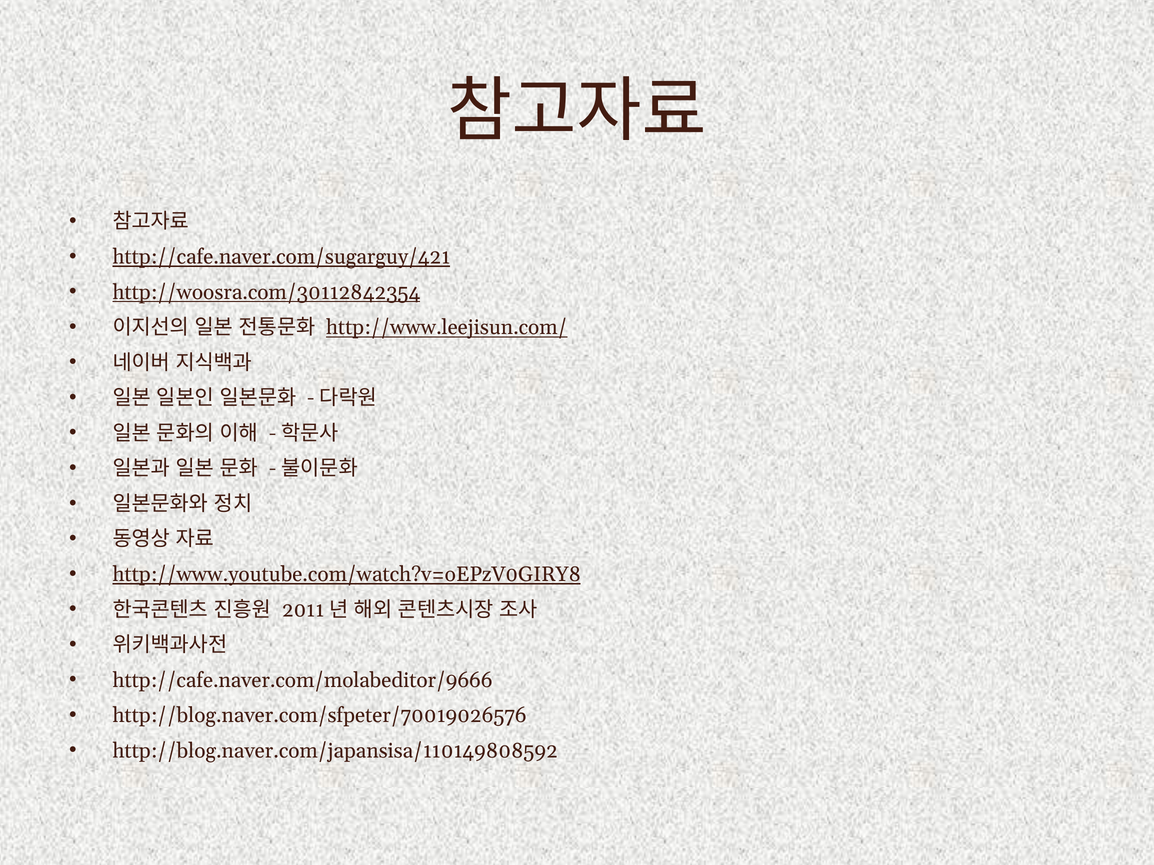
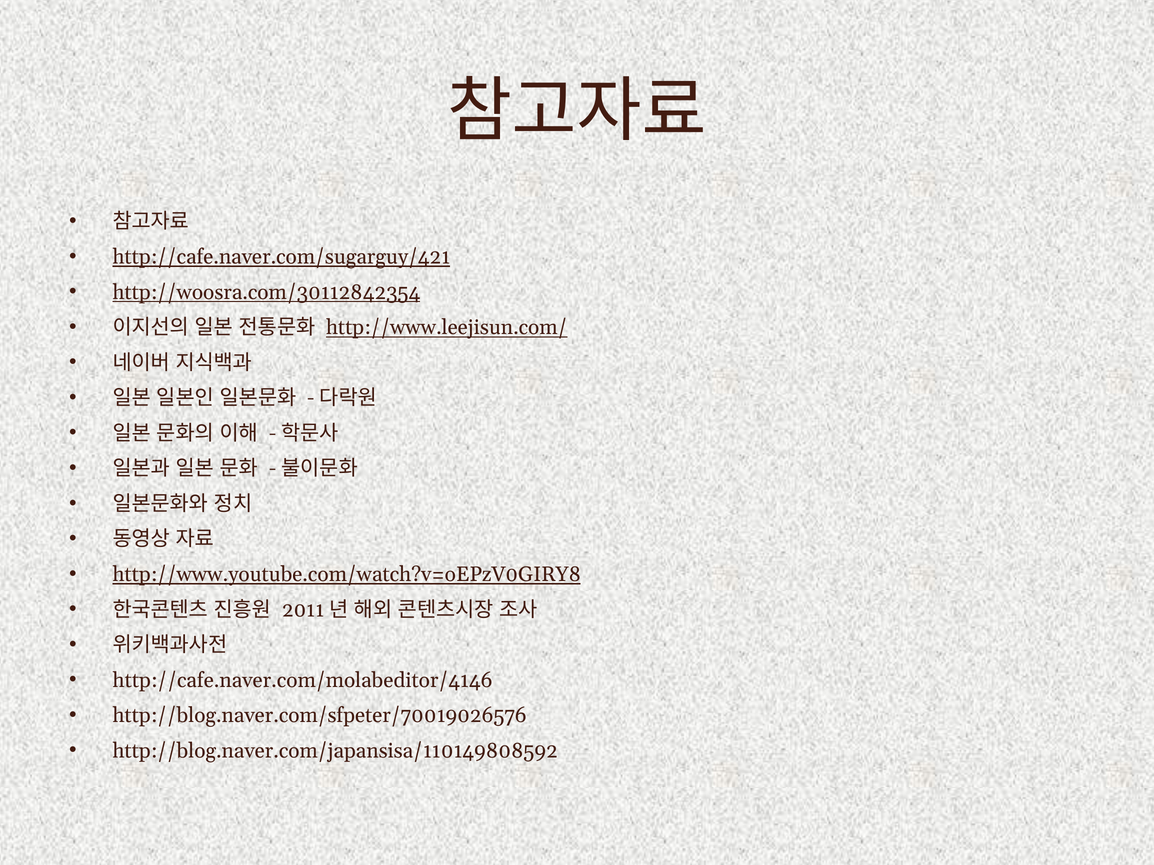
http://cafe.naver.com/molabeditor/9666: http://cafe.naver.com/molabeditor/9666 -> http://cafe.naver.com/molabeditor/4146 (303, 681)
